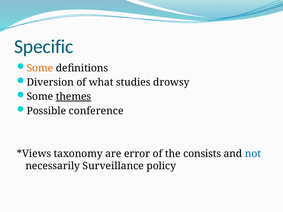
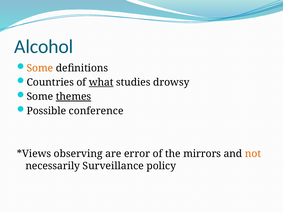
Specific: Specific -> Alcohol (44, 47)
Diversion: Diversion -> Countries (50, 82)
what underline: none -> present (101, 82)
taxonomy: taxonomy -> observing (78, 154)
consists: consists -> mirrors (202, 154)
not colour: blue -> orange (253, 154)
